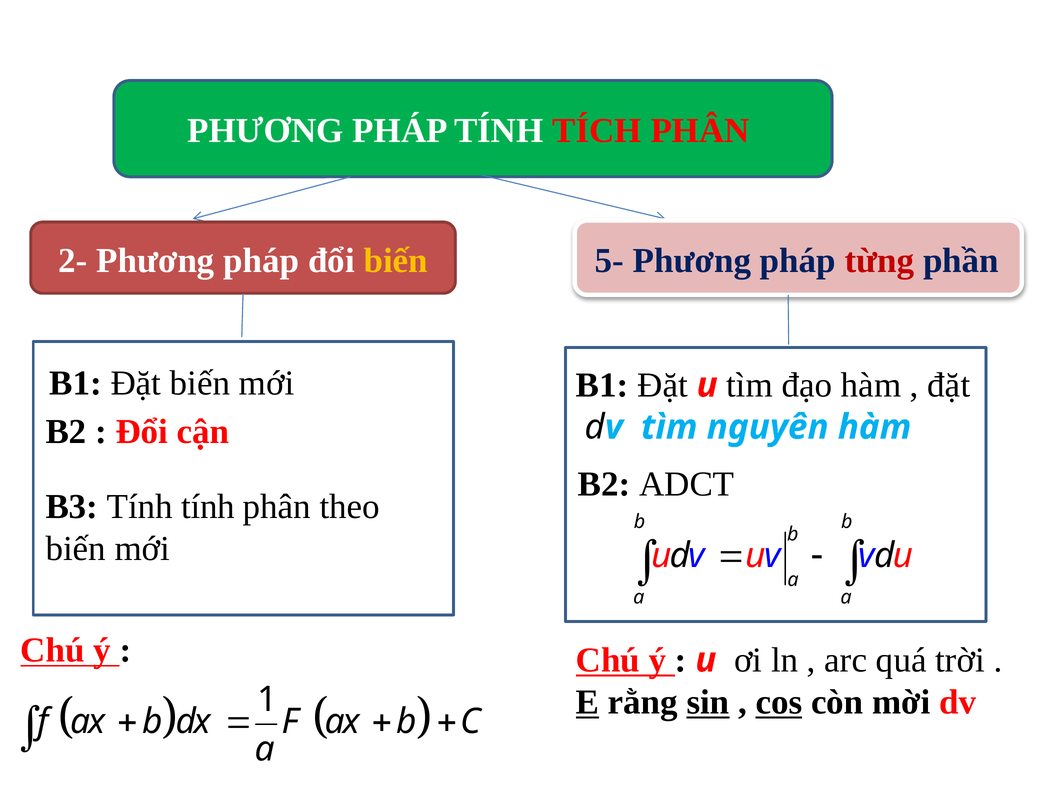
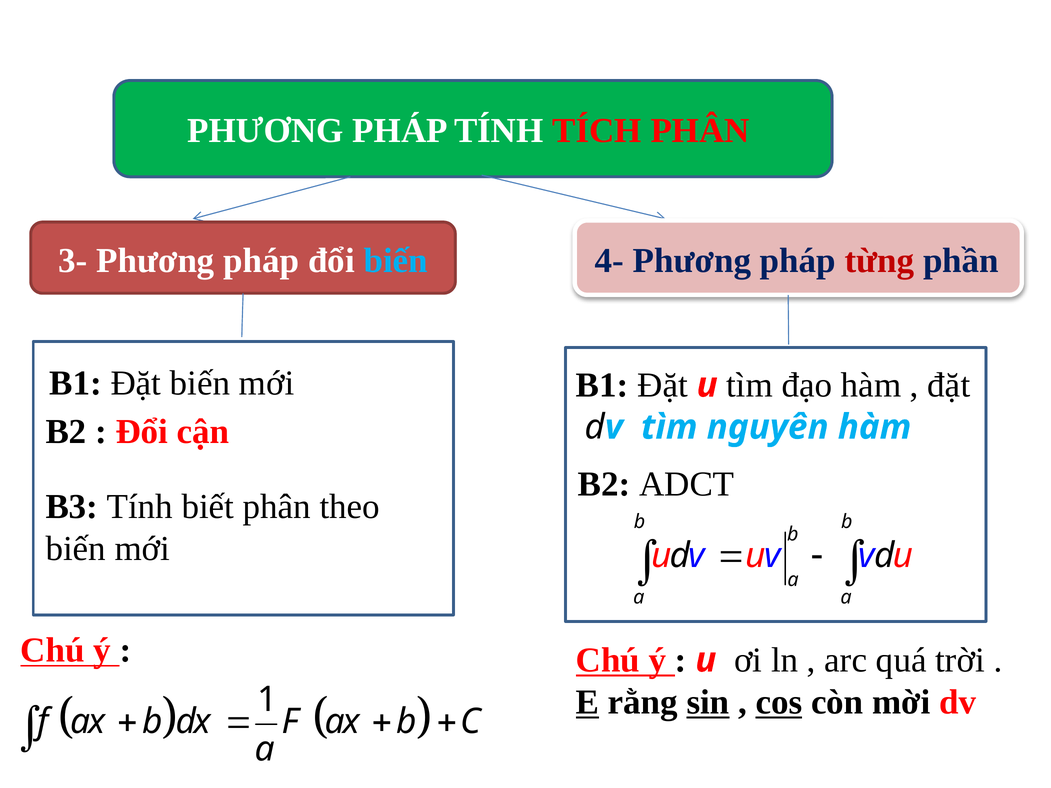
2-: 2- -> 3- (73, 261)
biến colour: yellow -> light blue (396, 261)
5-: 5- -> 4- (610, 261)
Tính tính: tính -> biết (208, 507)
